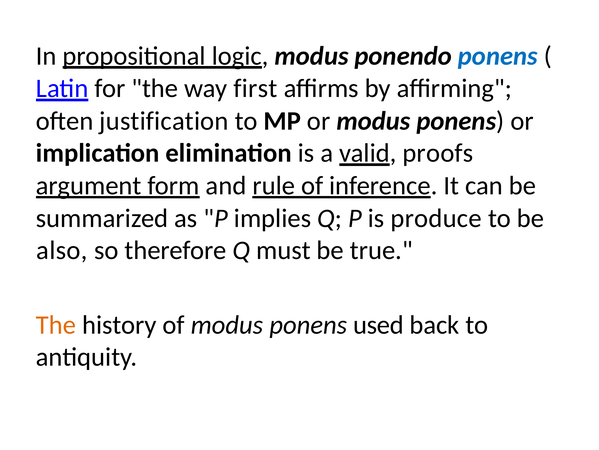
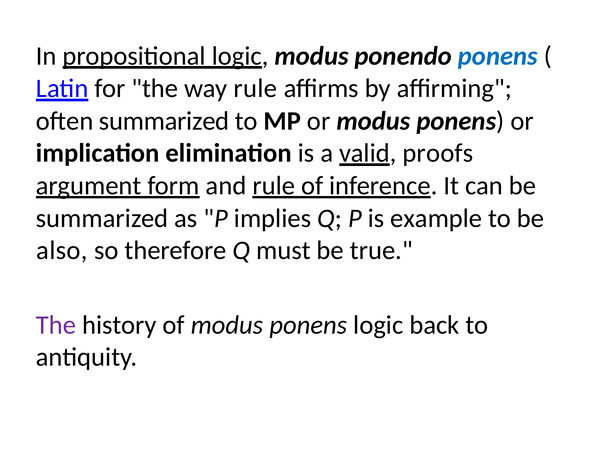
way first: first -> rule (255, 88)
often justification: justification -> summarized (164, 121)
produce: produce -> example (436, 218)
The colour: orange -> purple (56, 325)
ponens used: used -> logic (378, 325)
